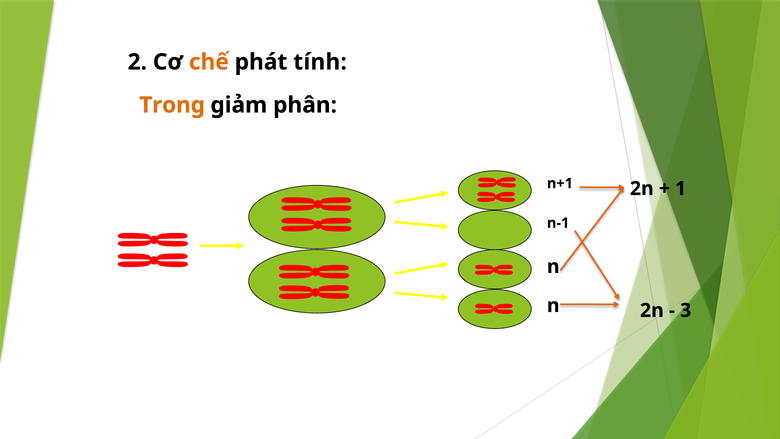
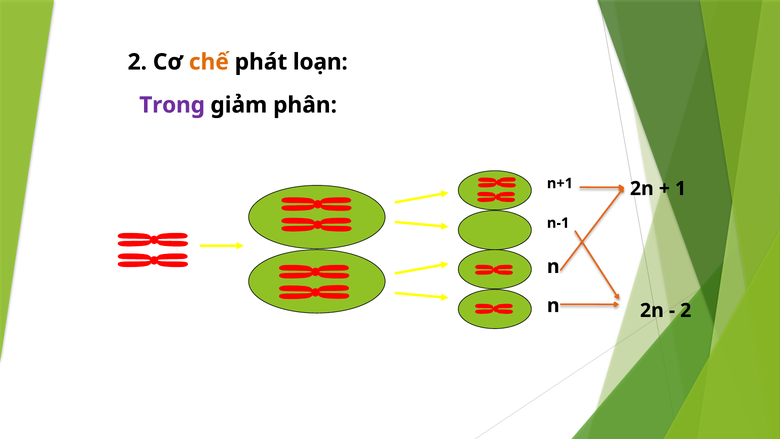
tính: tính -> loạn (320, 62)
Trong colour: orange -> purple (172, 105)
3: 3 -> 2 (686, 310)
